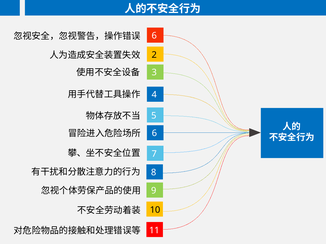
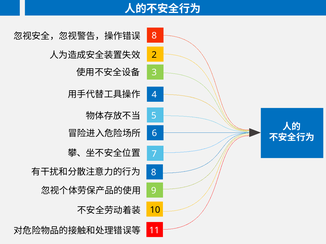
6: 6 -> 8 (154, 36)
